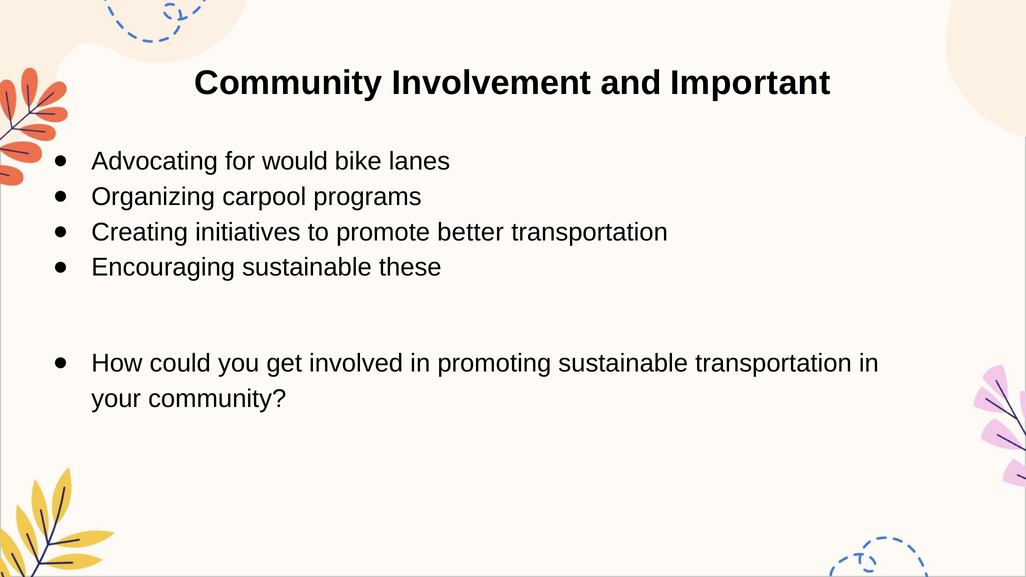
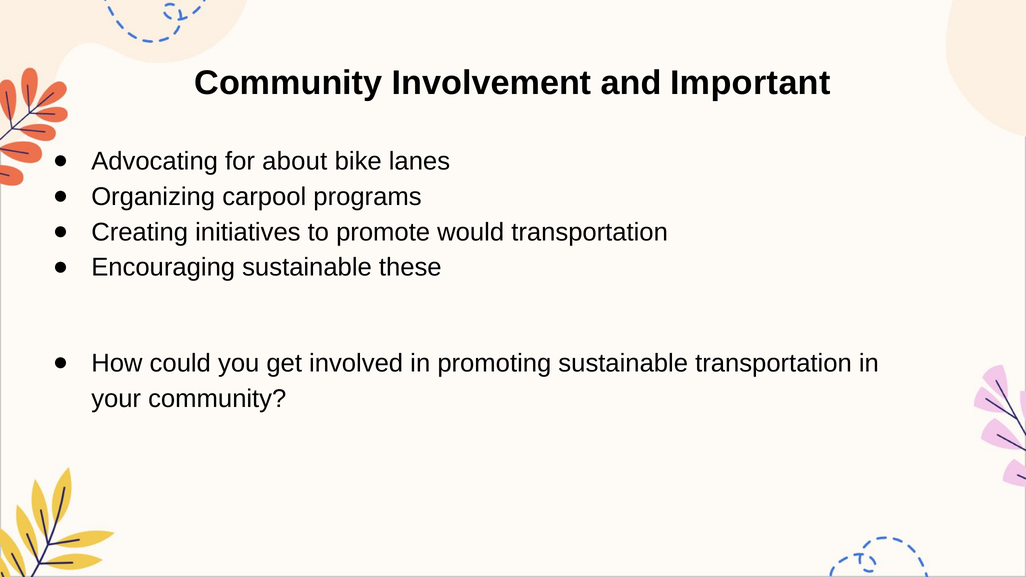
would: would -> about (295, 161)
better: better -> would (471, 232)
